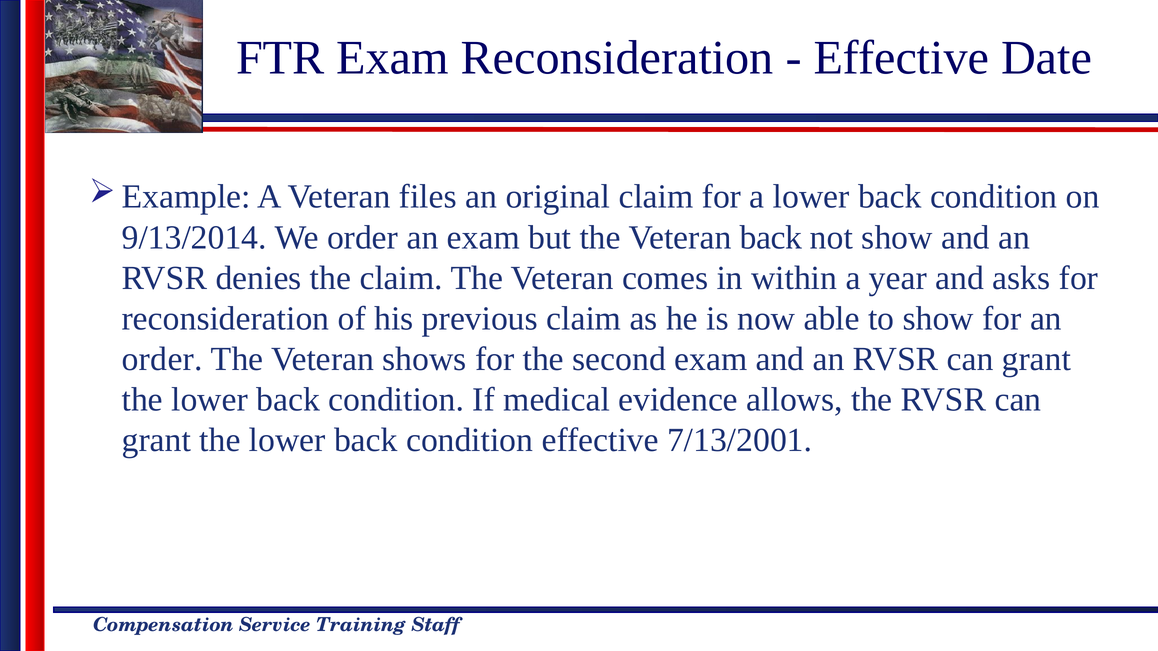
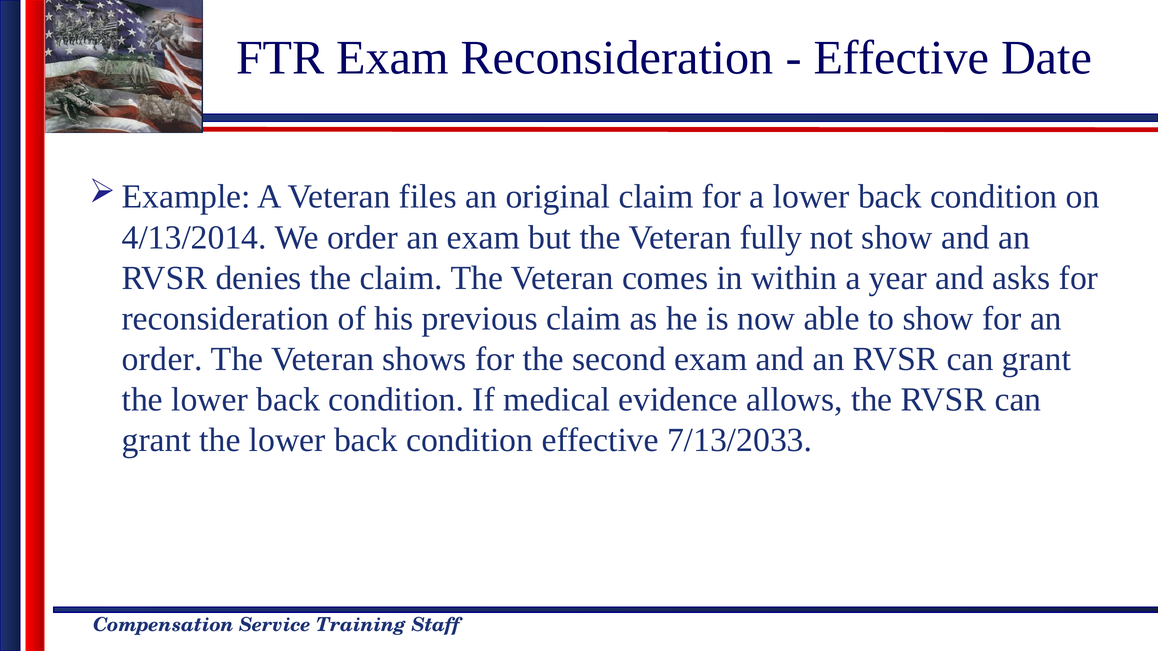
9/13/2014: 9/13/2014 -> 4/13/2014 (194, 237)
Veteran back: back -> fully (771, 237)
7/13/2001: 7/13/2001 -> 7/13/2033 (740, 440)
